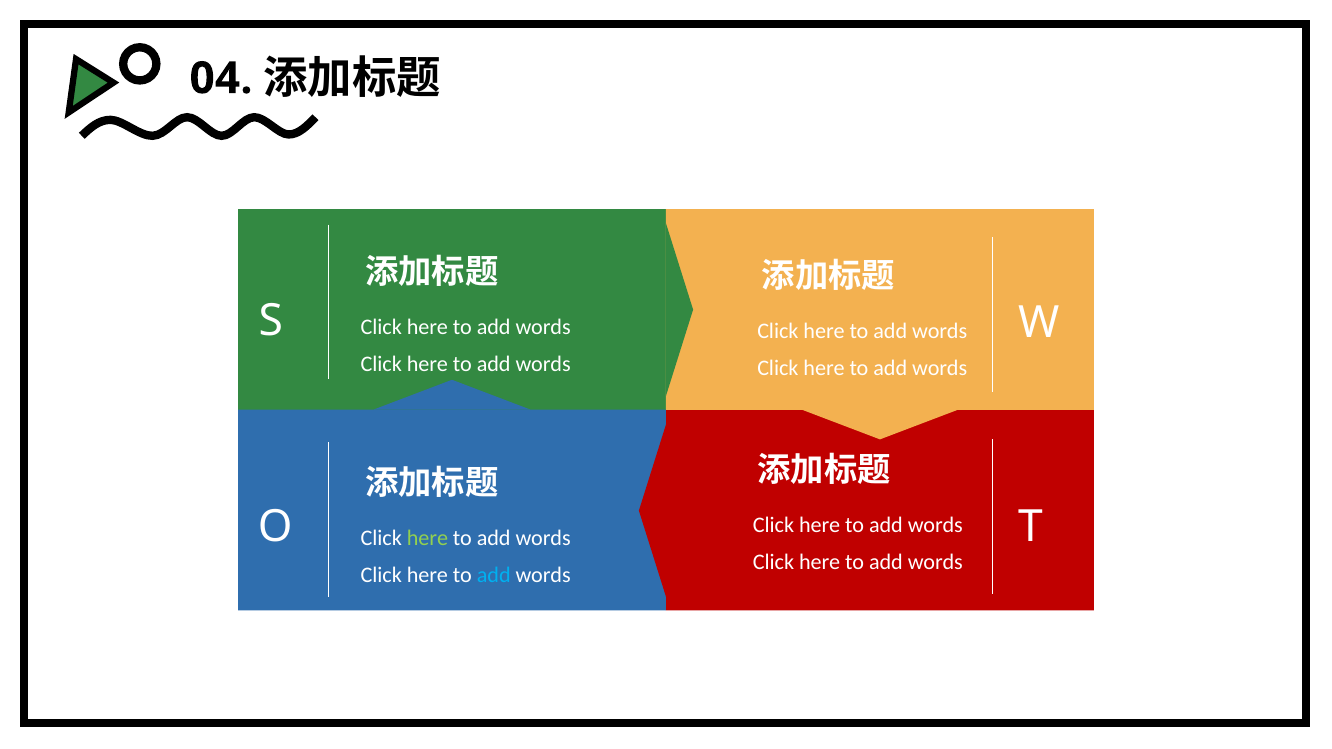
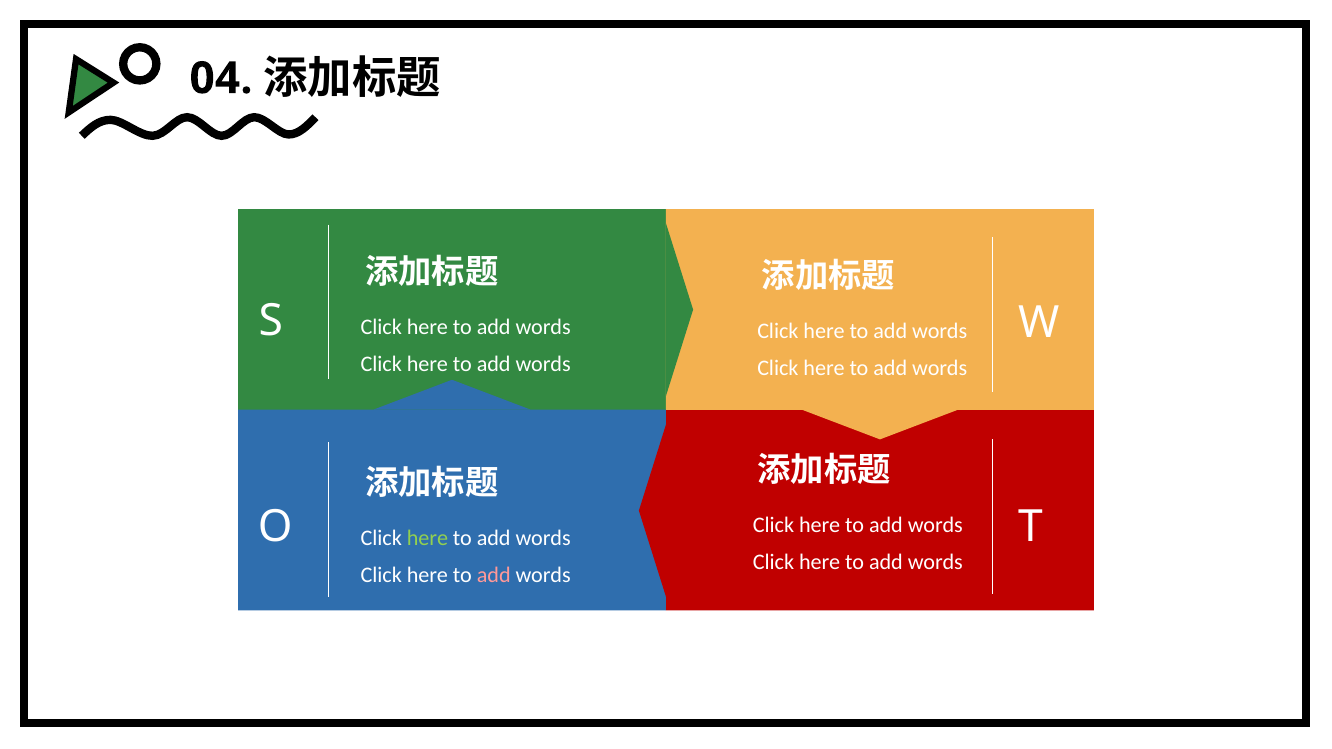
add colour: light blue -> pink (494, 575)
